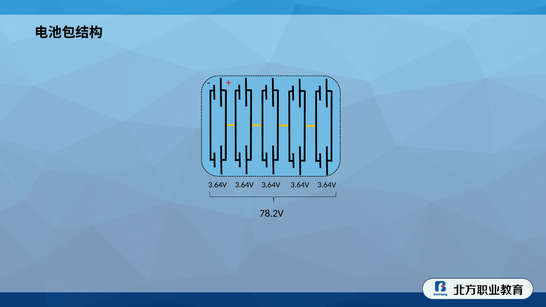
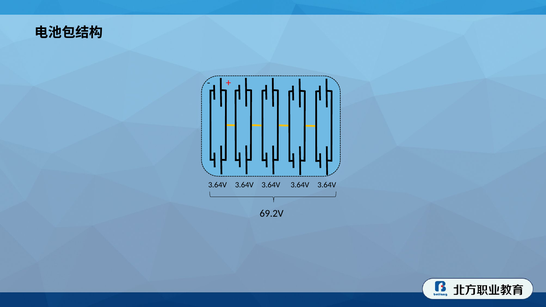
78.2V: 78.2V -> 69.2V (272, 214)
